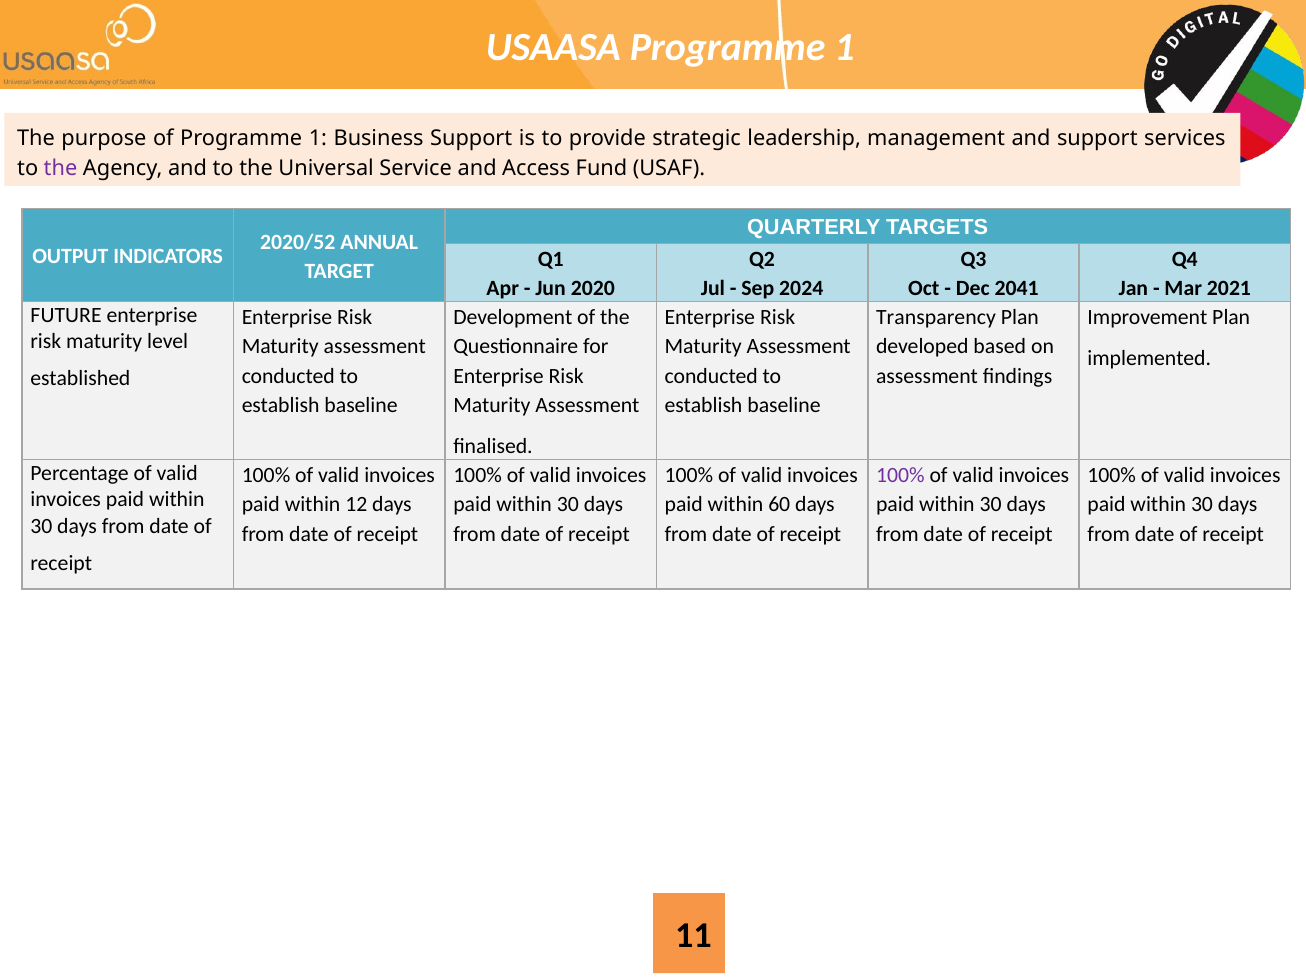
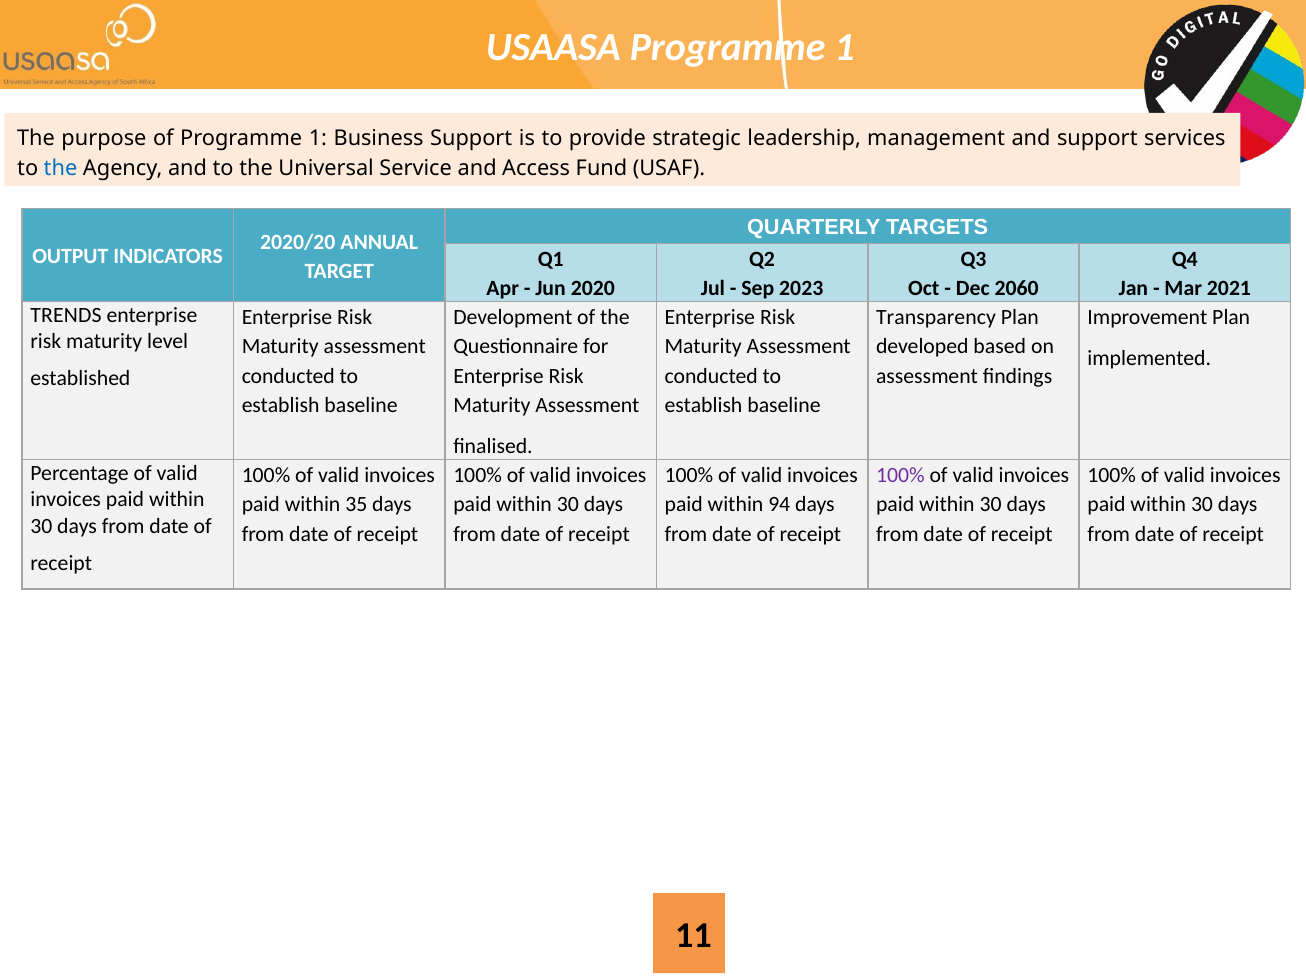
the colour: purple -> blue (61, 168)
2020/52: 2020/52 -> 2020/20 (298, 242)
2024: 2024 -> 2023 (801, 289)
2041: 2041 -> 2060 (1017, 289)
FUTURE: FUTURE -> TRENDS (66, 315)
12: 12 -> 35 (356, 504)
60: 60 -> 94 (779, 504)
